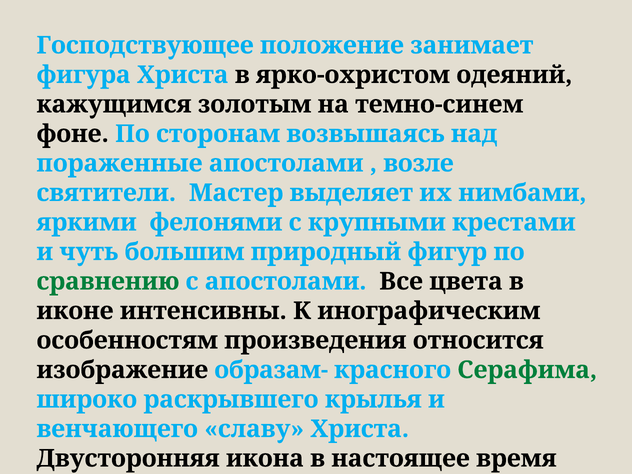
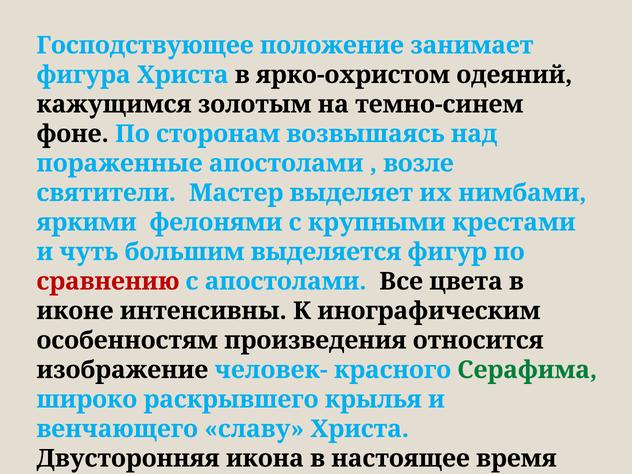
природный: природный -> выделяется (326, 252)
сравнению colour: green -> red (108, 281)
образам-: образам- -> человек- (271, 370)
